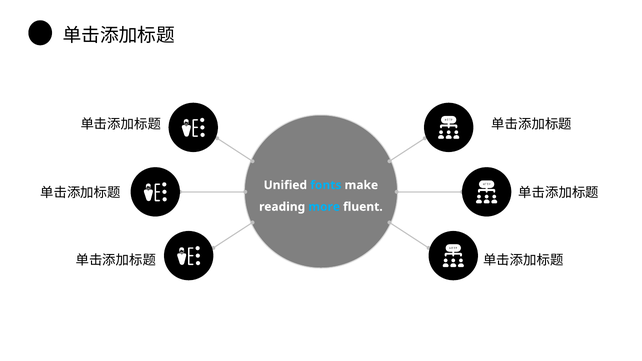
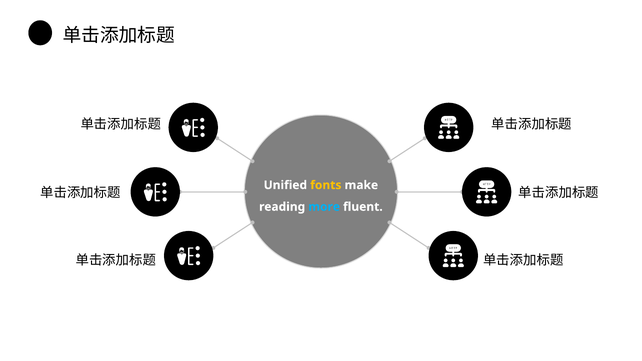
fonts colour: light blue -> yellow (326, 185)
